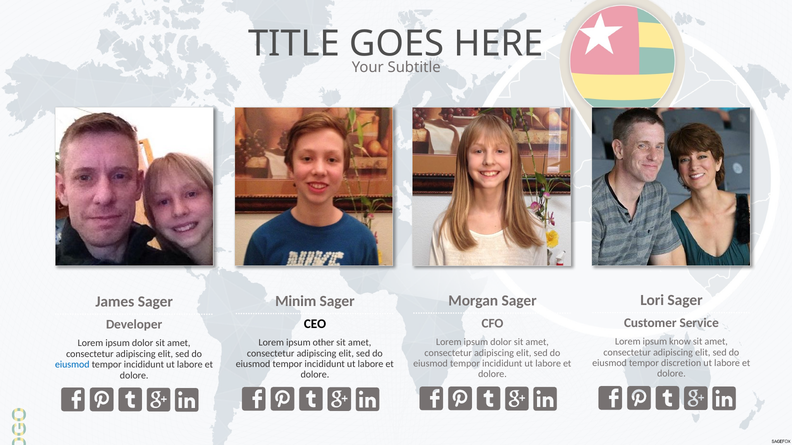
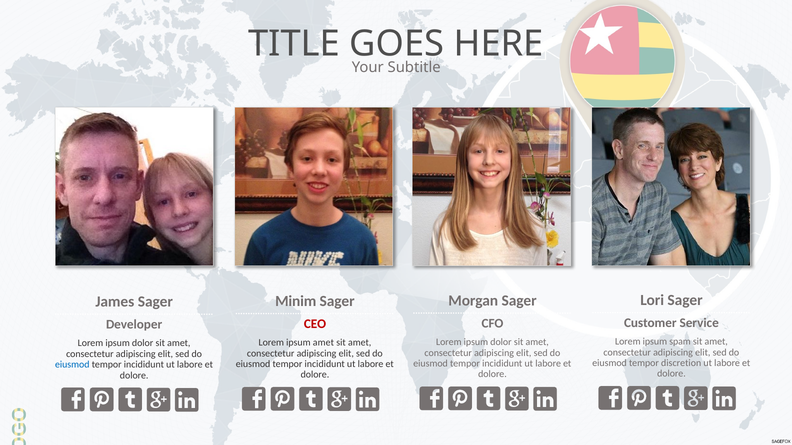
CEO colour: black -> red (315, 324)
know: know -> spam (680, 342)
ipsum other: other -> amet (323, 343)
